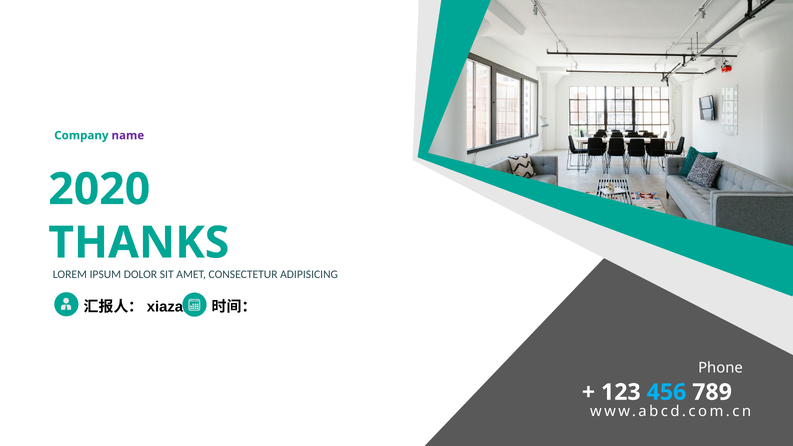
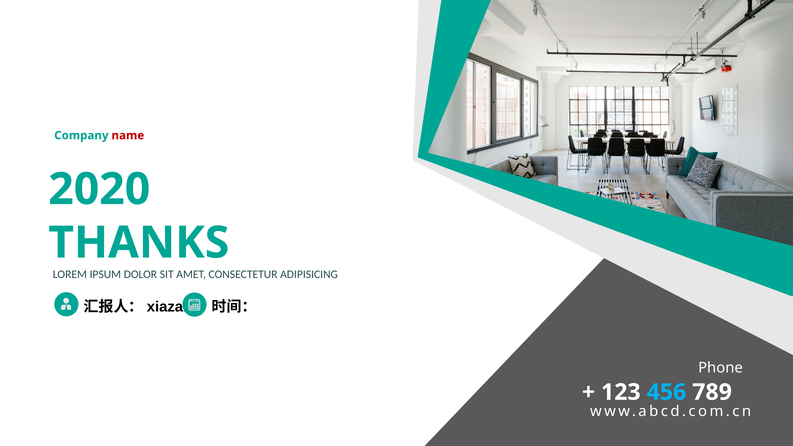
name colour: purple -> red (128, 135)
